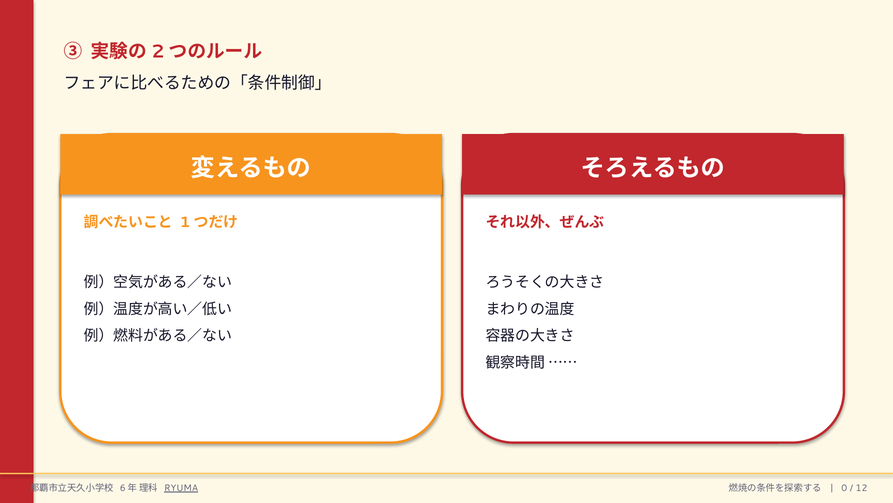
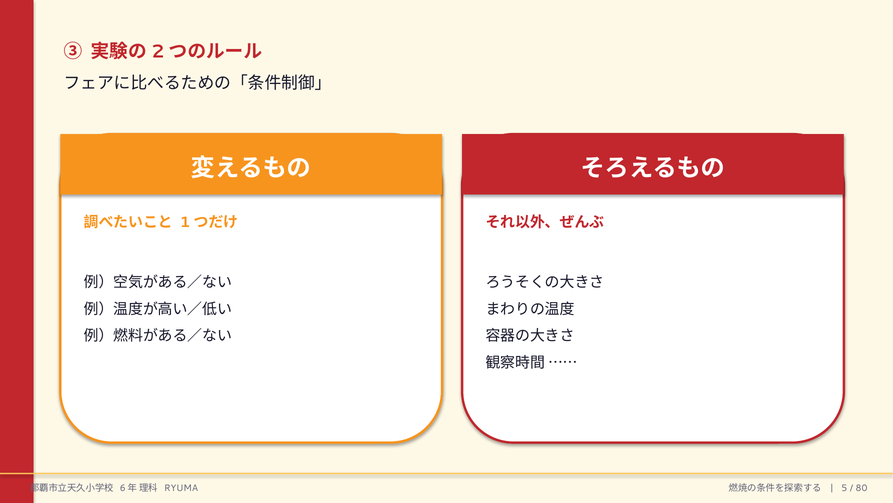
RYUMA underline: present -> none (181, 487)
0: 0 -> 5 (844, 487)
12: 12 -> 80 (862, 487)
